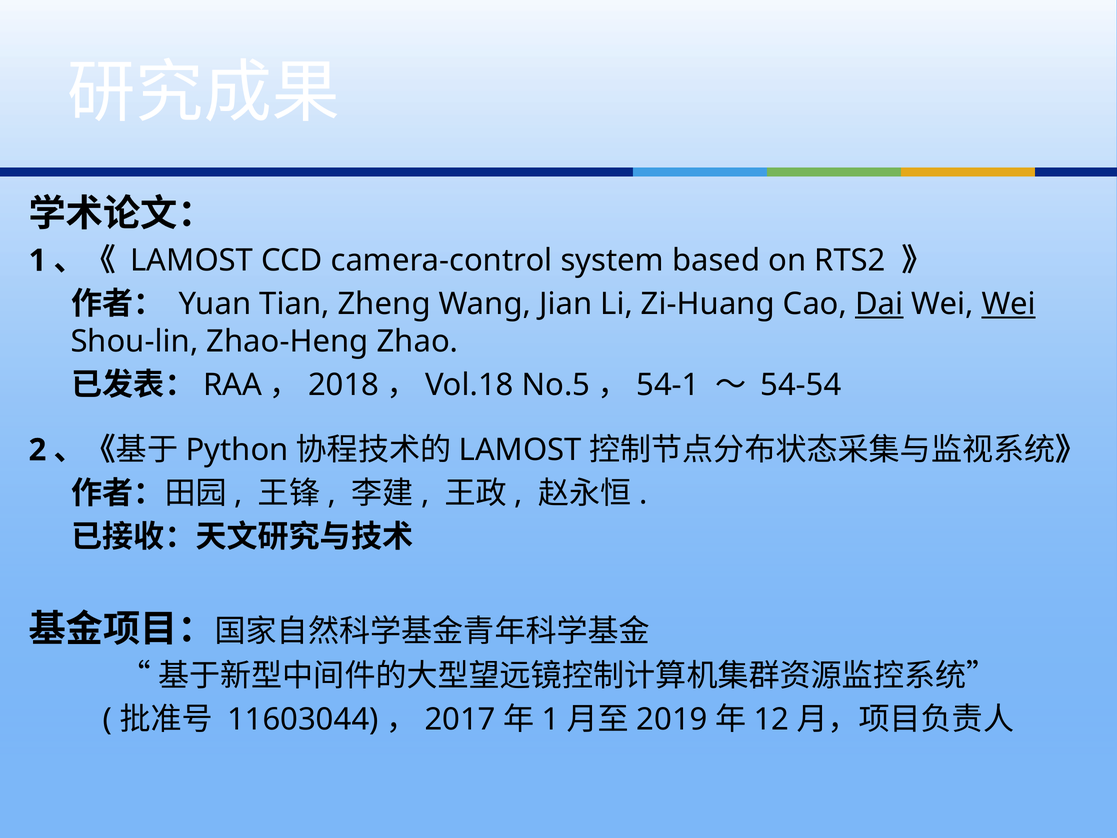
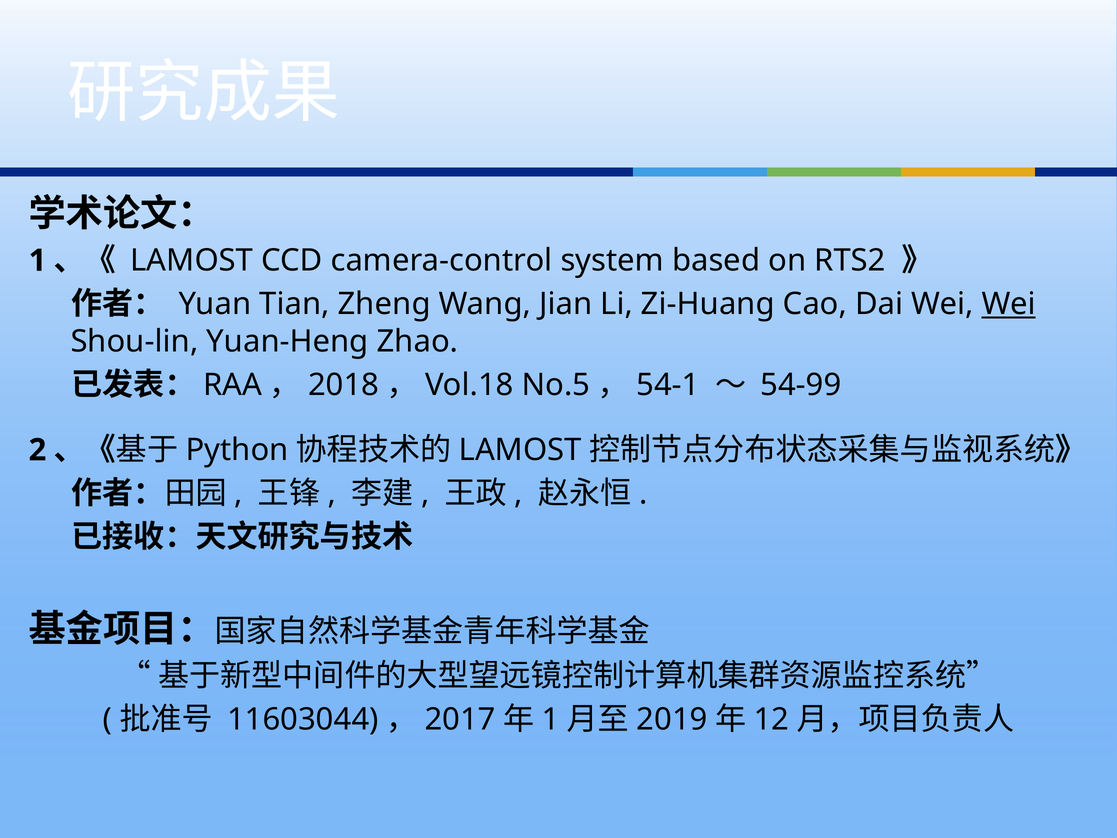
Dai underline: present -> none (879, 304)
Zhao-Heng: Zhao-Heng -> Yuan-Heng (287, 341)
54-54: 54-54 -> 54-99 (801, 385)
